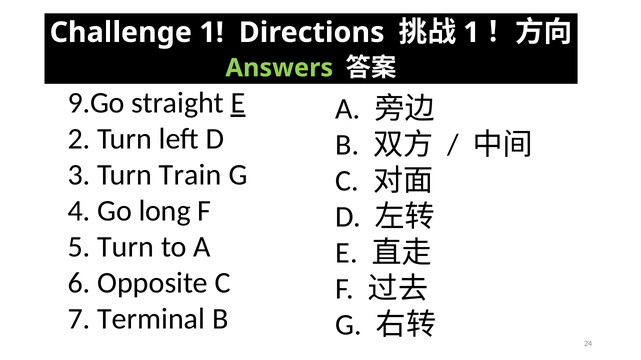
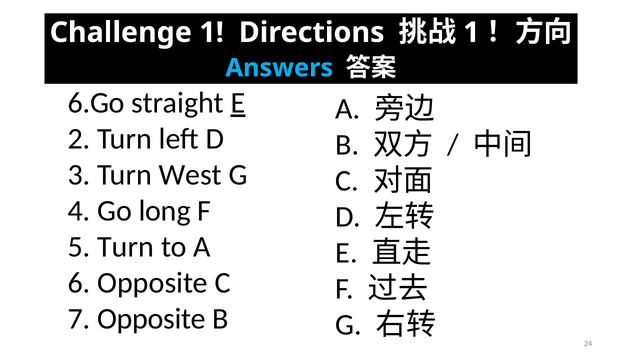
Answers colour: light green -> light blue (279, 68)
9.Go: 9.Go -> 6.Go (96, 103)
Train: Train -> West (190, 175)
7 Terminal: Terminal -> Opposite (151, 320)
